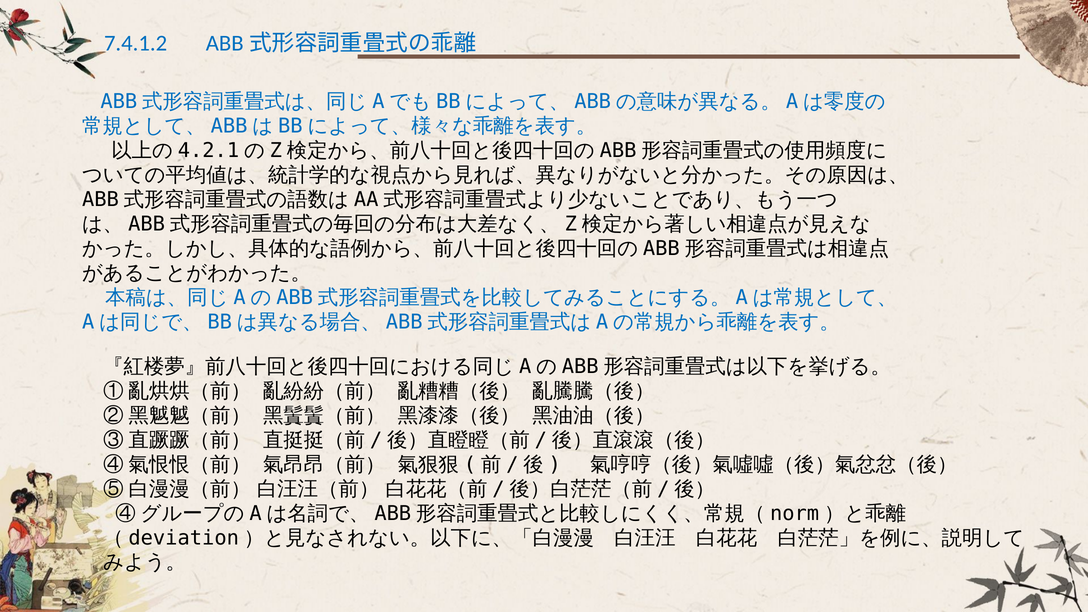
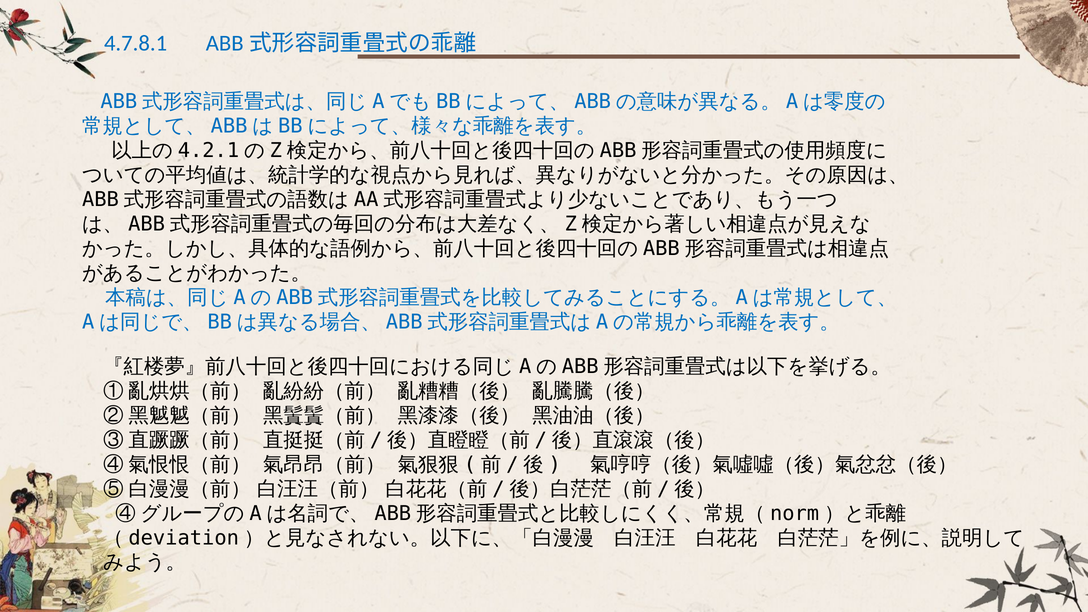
7.4.1.2: 7.4.1.2 -> 4.7.8.1 (136, 43)
